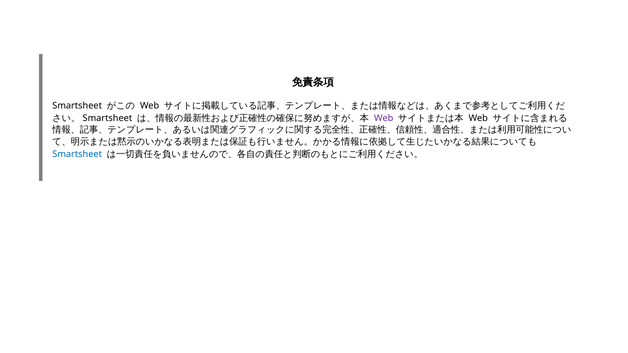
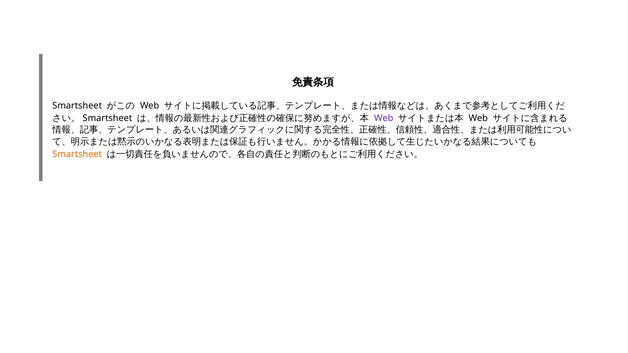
Smartsheet colour: blue -> orange (77, 154)
